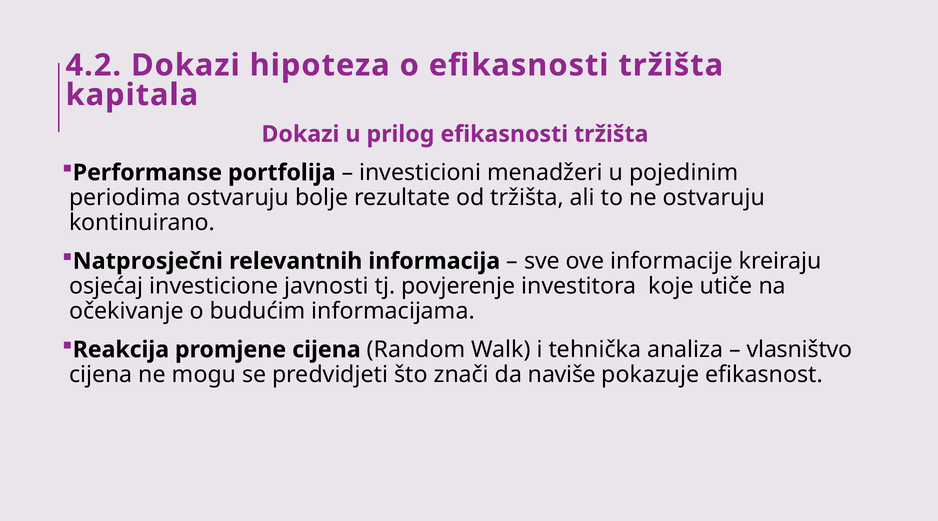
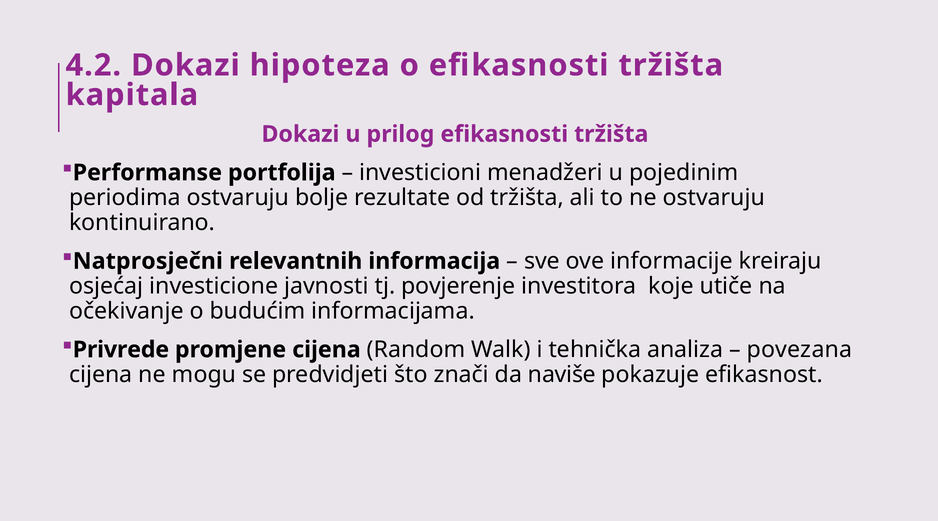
Reakcija: Reakcija -> Privrede (121, 350)
vlasništvo: vlasništvo -> povezana (799, 350)
